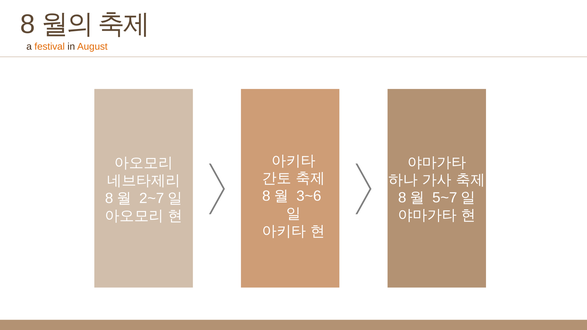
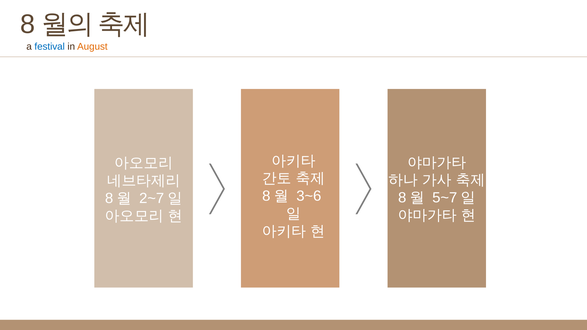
festival colour: orange -> blue (50, 47)
